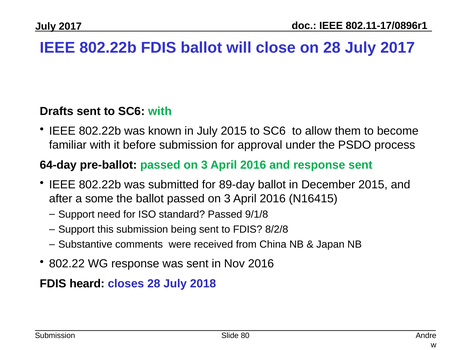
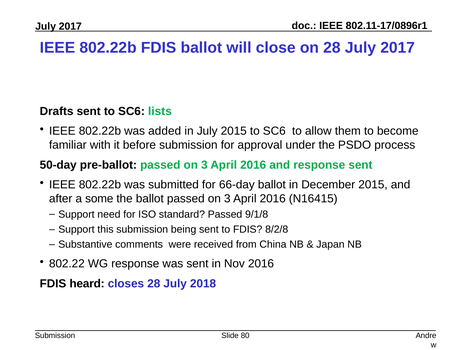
SC6 with: with -> lists (160, 111)
known: known -> added (165, 131)
64-day: 64-day -> 50-day (58, 165)
89-day: 89-day -> 66-day (237, 185)
